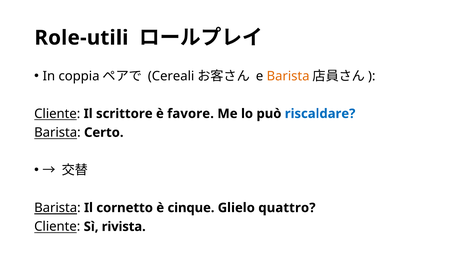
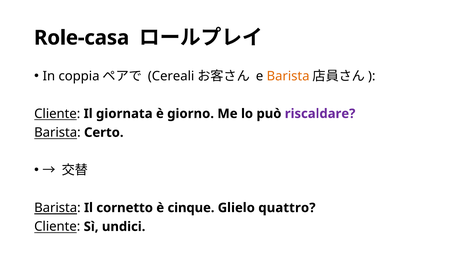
Role-utili: Role-utili -> Role-casa (82, 38)
scrittore: scrittore -> giornata (124, 113)
favore: favore -> giorno (191, 113)
riscaldare colour: blue -> purple (320, 113)
rivista: rivista -> undici (124, 226)
